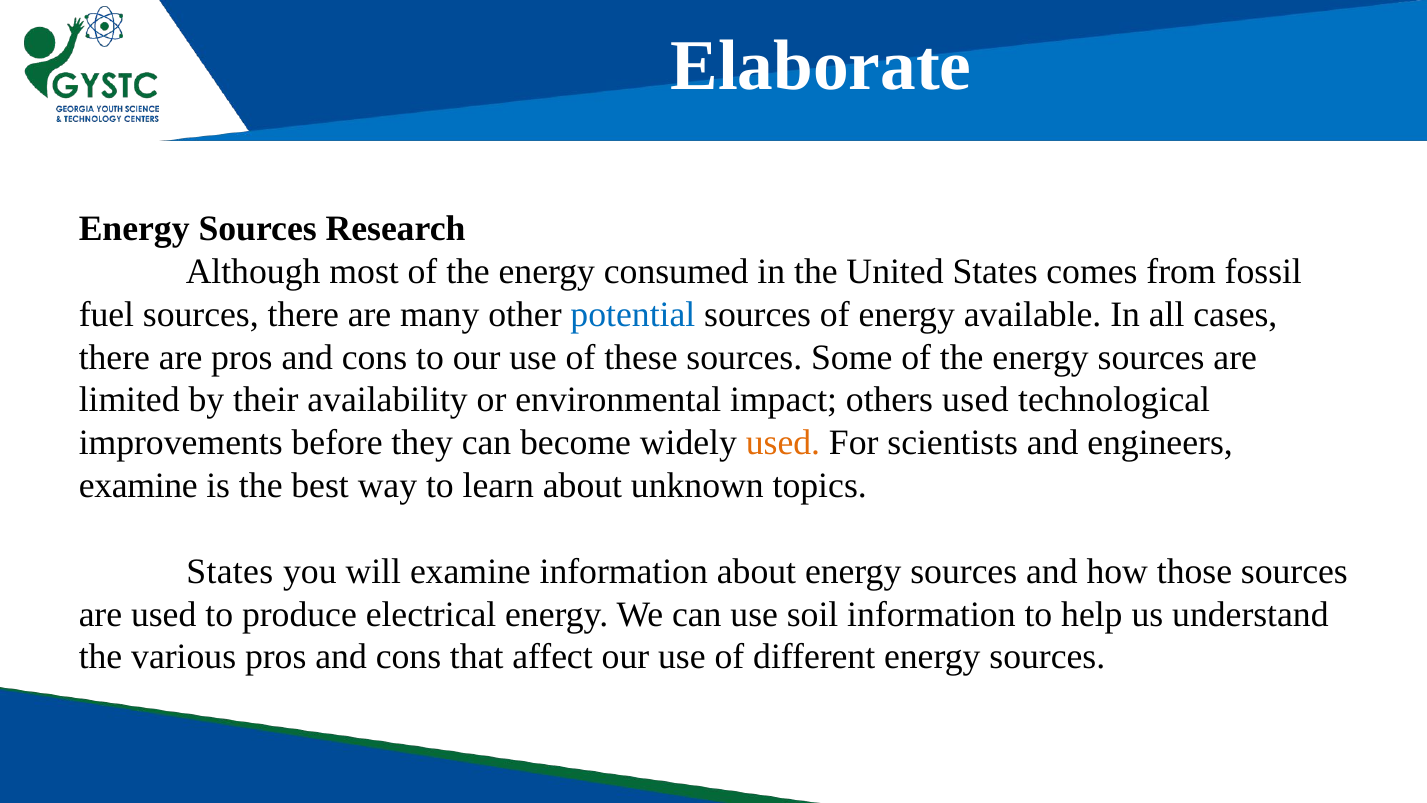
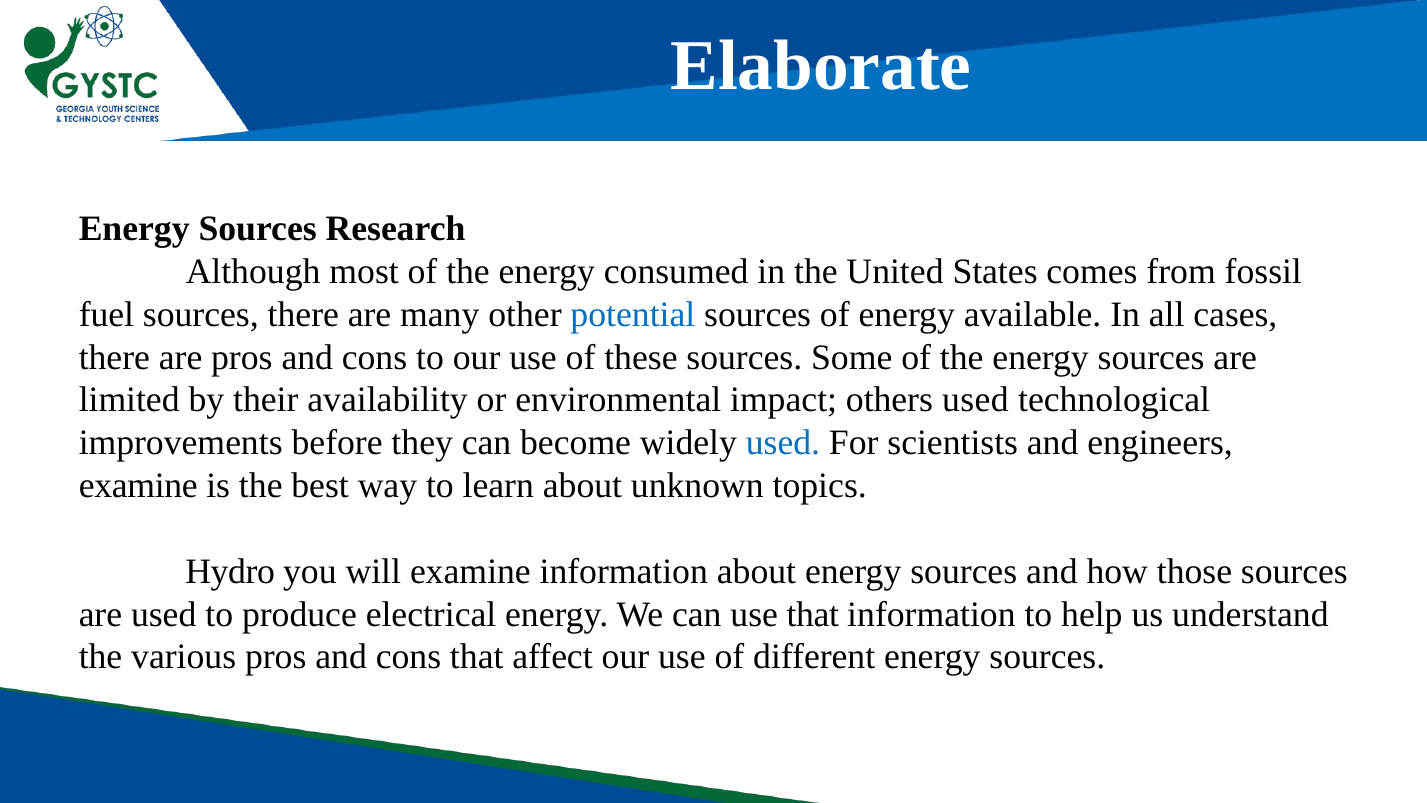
used colour: orange -> blue (783, 443)
States: States -> Hydro (230, 571)
use soil: soil -> that (813, 614)
